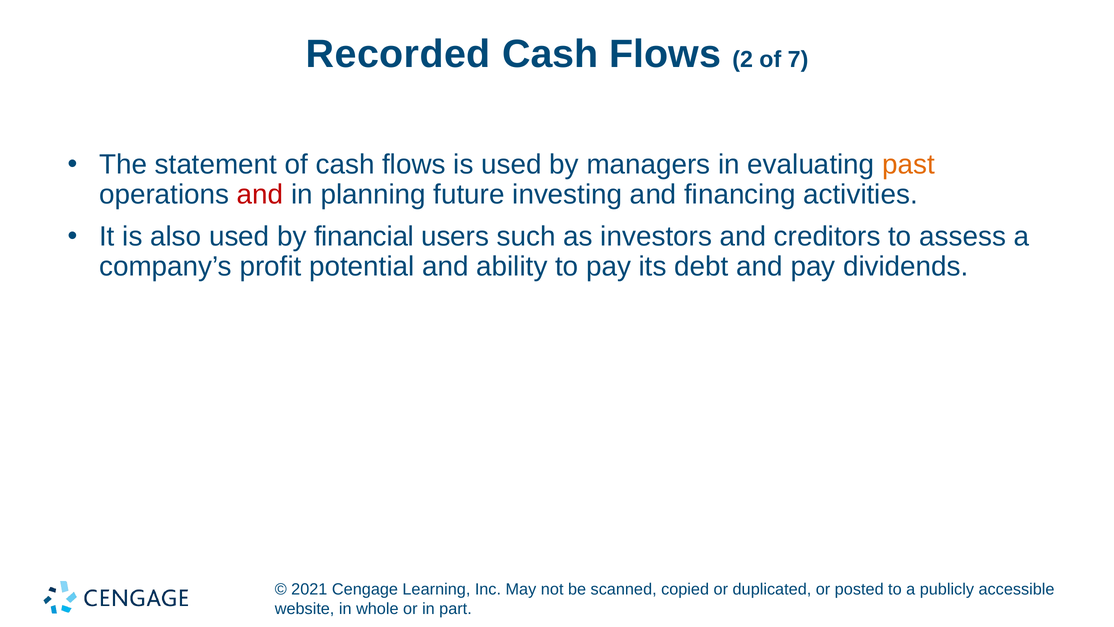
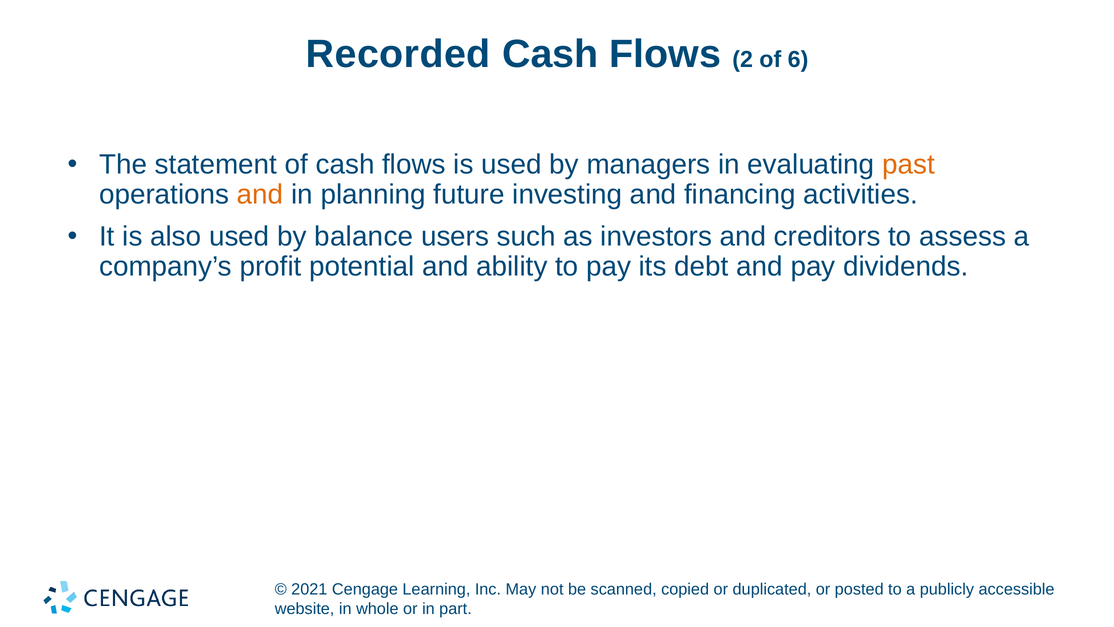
7: 7 -> 6 (798, 60)
and colour: red -> orange (260, 195)
financial: financial -> balance (364, 236)
